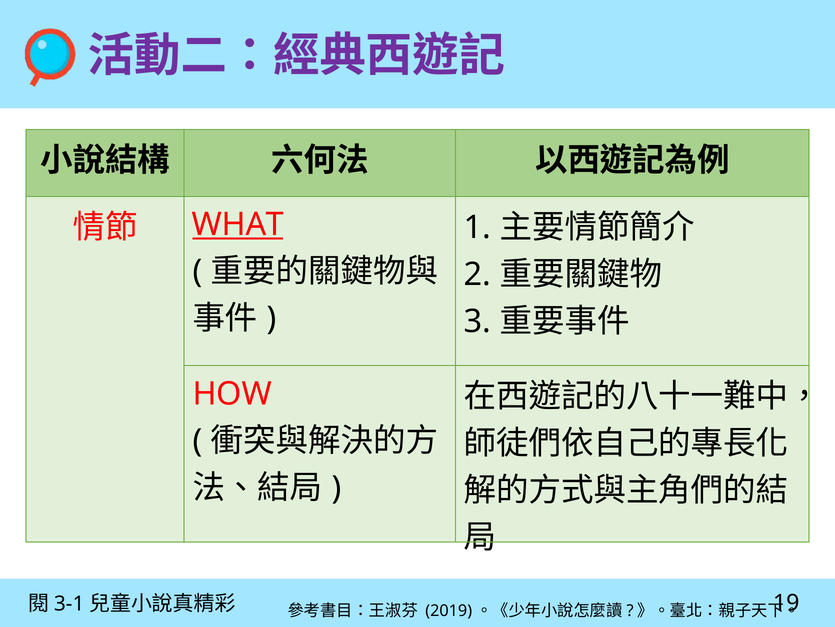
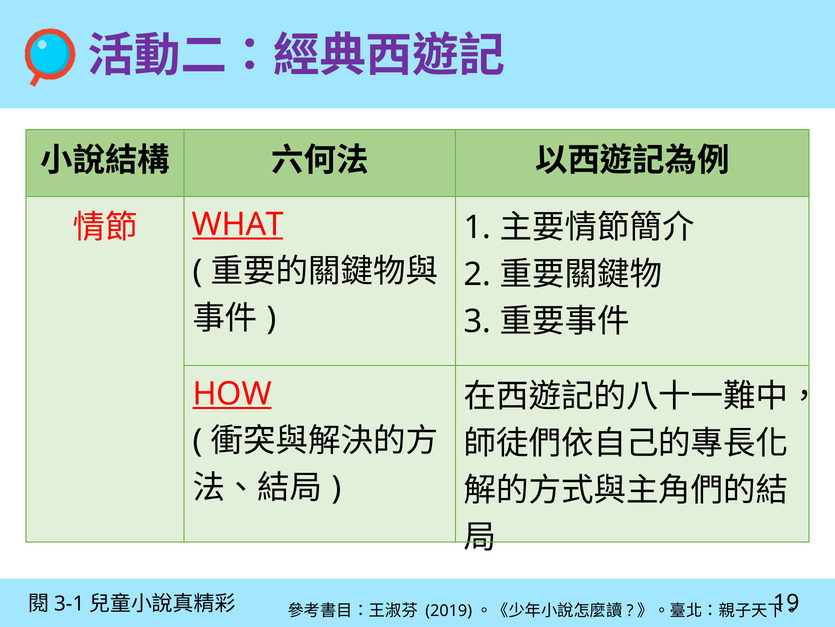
HOW underline: none -> present (232, 393)
